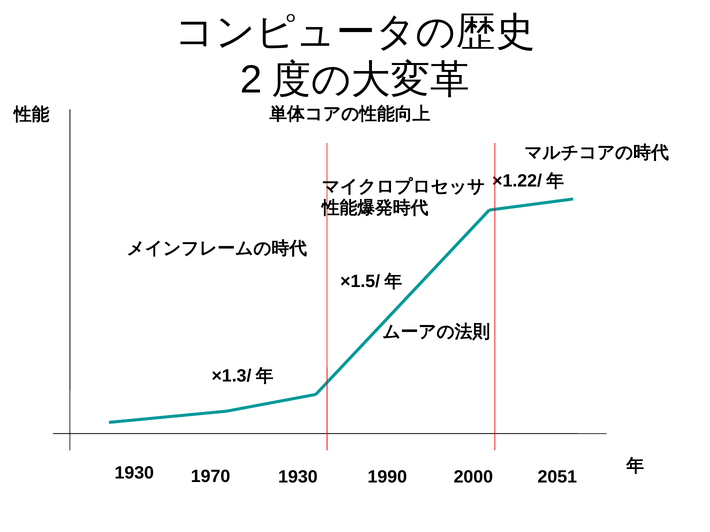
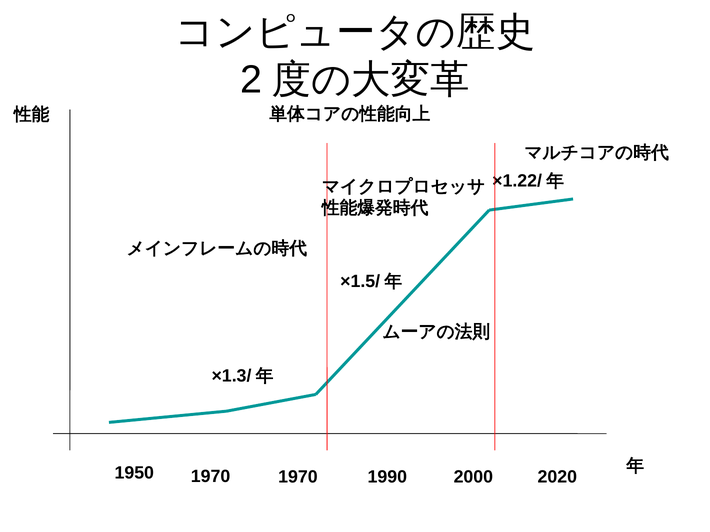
1930: 1930 -> 1950 (134, 473)
1970 1930: 1930 -> 1970 (298, 477)
2051: 2051 -> 2020 (557, 477)
